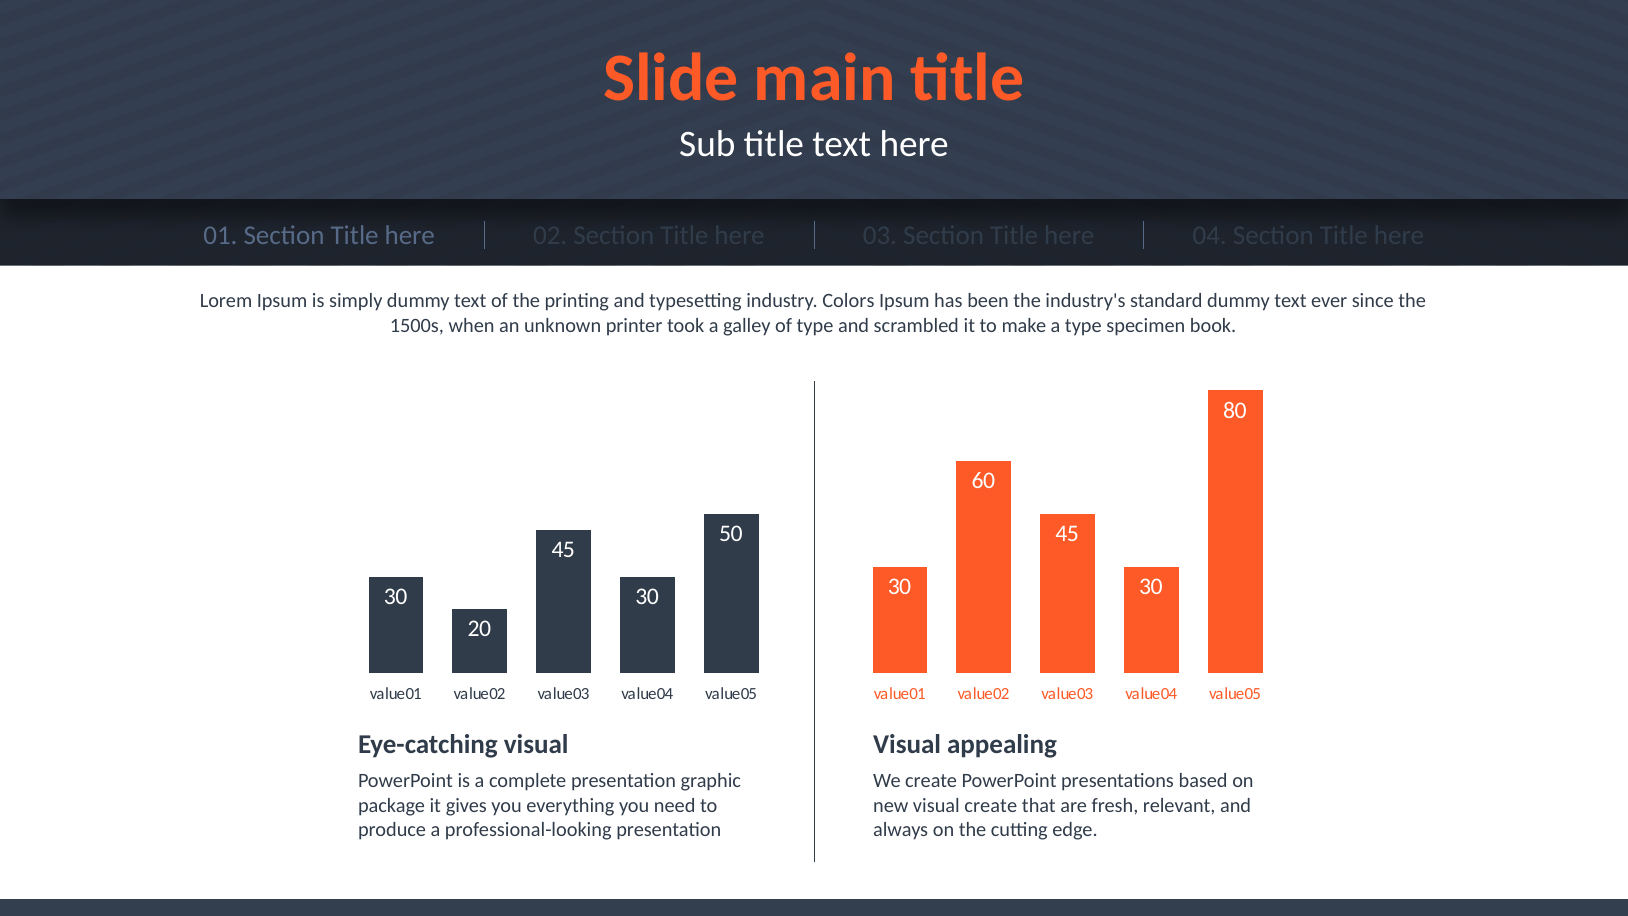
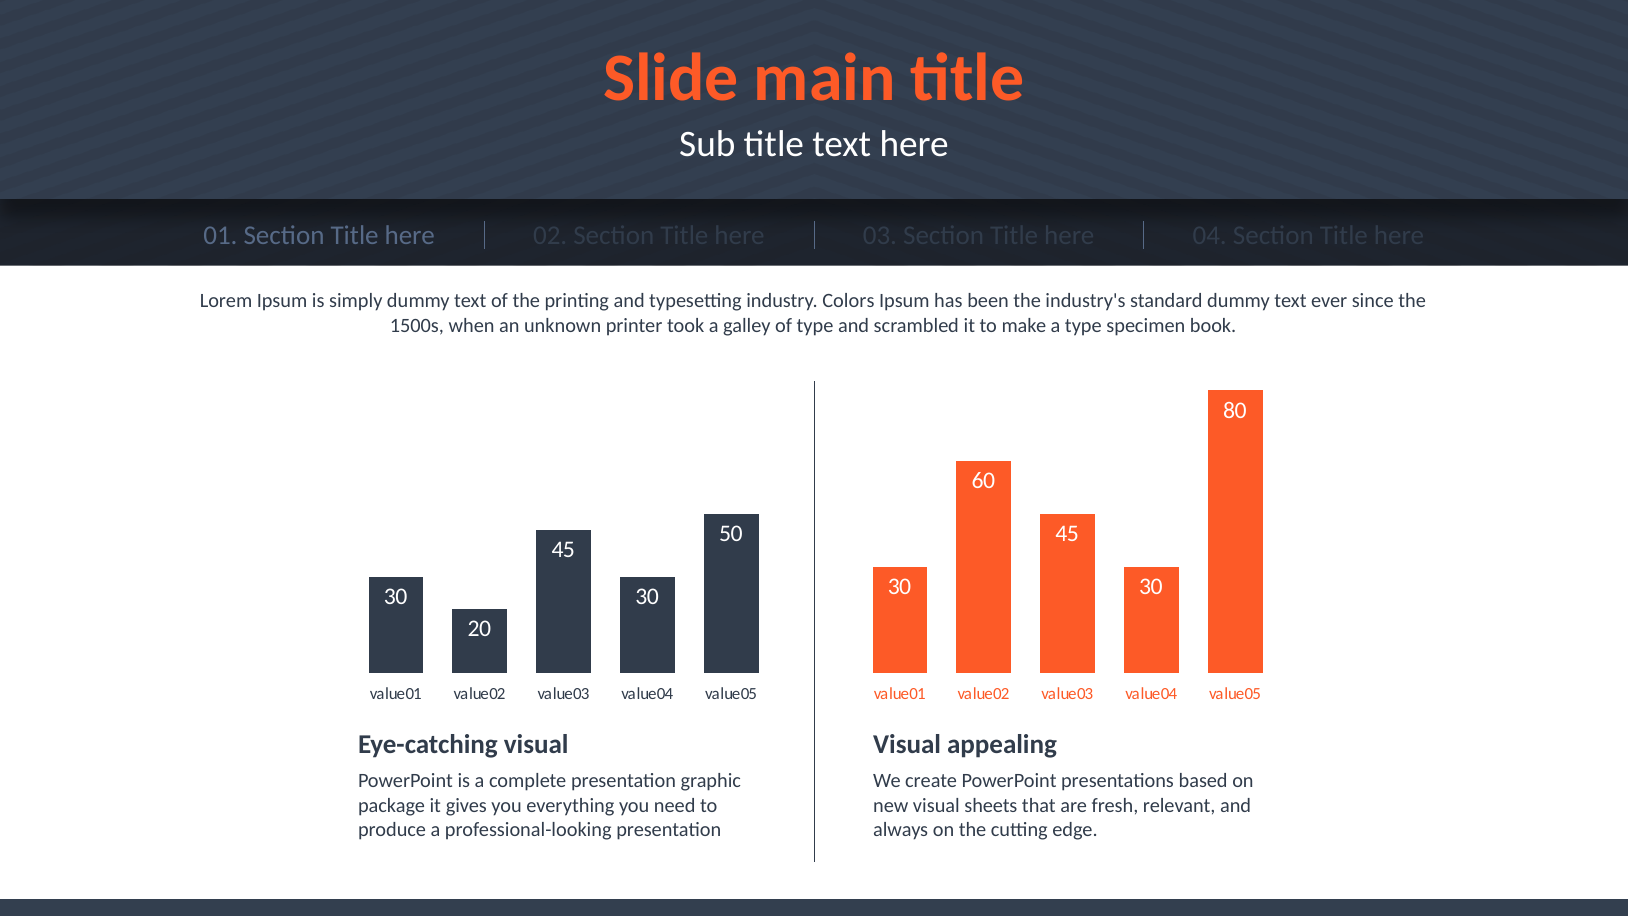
visual create: create -> sheets (991, 805)
